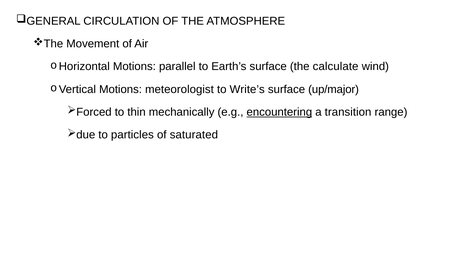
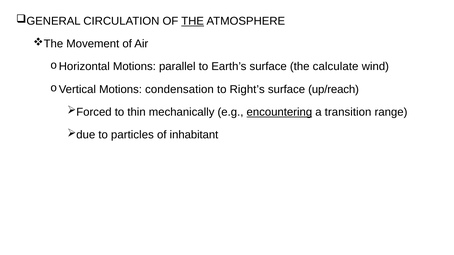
THE underline: none -> present (193, 21)
meteorologist: meteorologist -> condensation (179, 89)
Write’s: Write’s -> Right’s (247, 89)
up/major: up/major -> up/reach (334, 89)
saturated: saturated -> inhabitant (194, 135)
